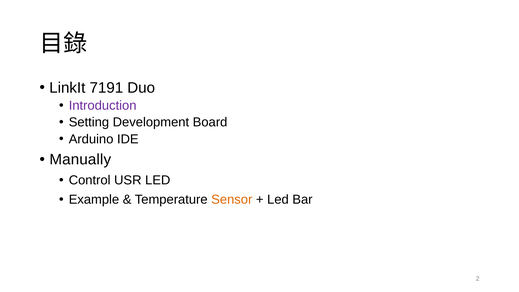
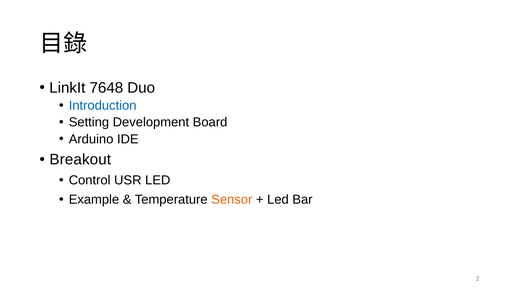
7191: 7191 -> 7648 (106, 88)
Introduction colour: purple -> blue (103, 106)
Manually: Manually -> Breakout (80, 160)
